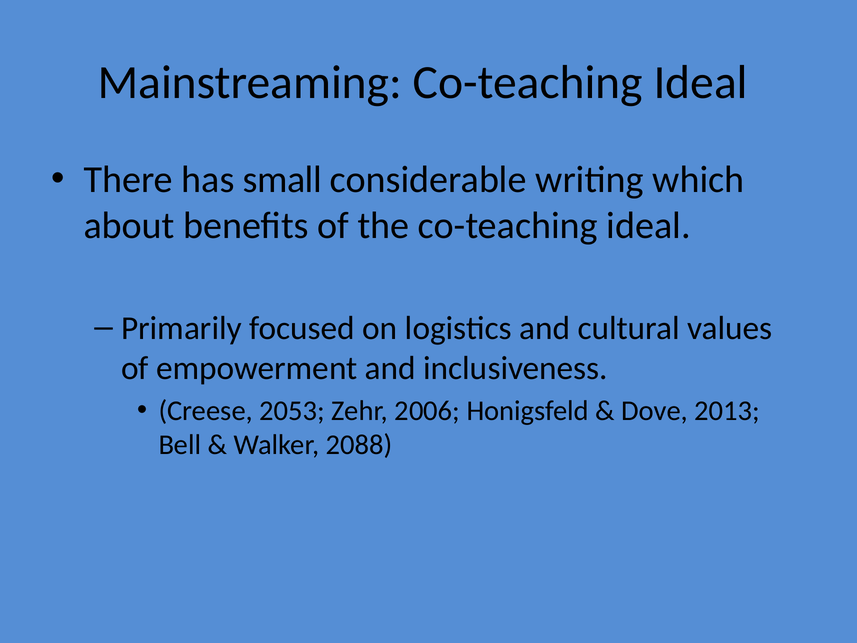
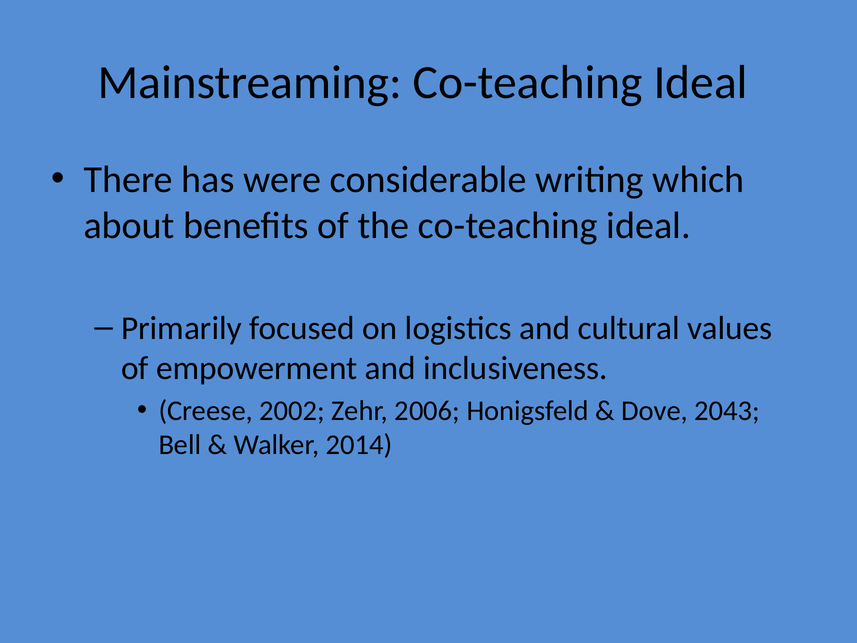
small: small -> were (282, 180)
2053: 2053 -> 2002 (292, 411)
2013: 2013 -> 2043 (727, 411)
2088: 2088 -> 2014 (359, 445)
